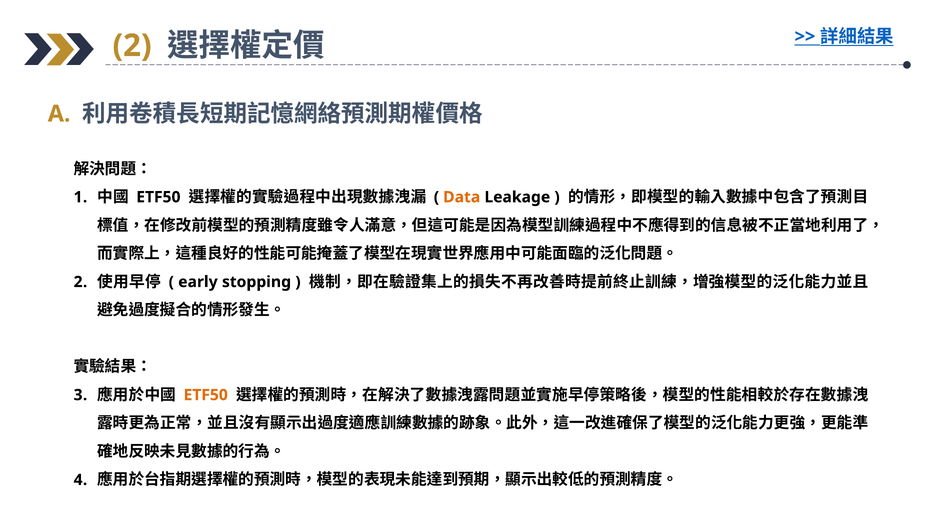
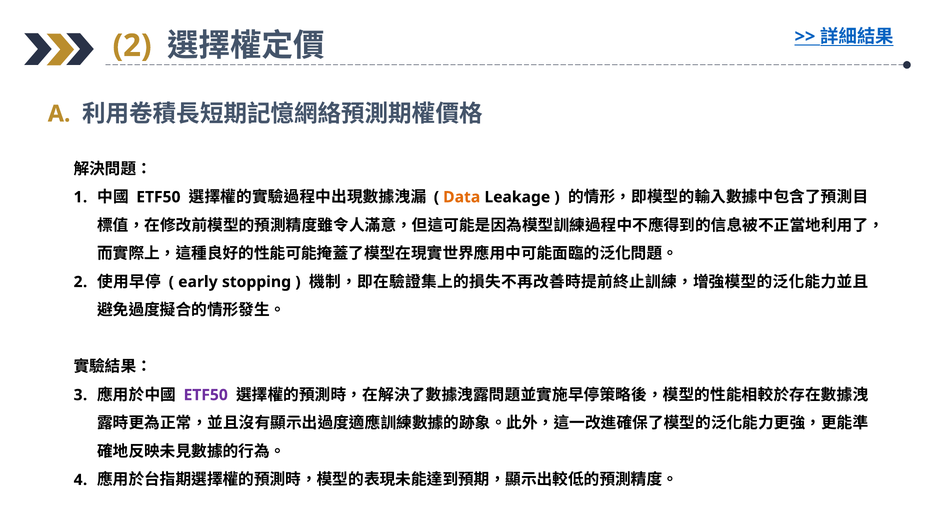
ETF50 colour: orange -> purple (206, 395)
